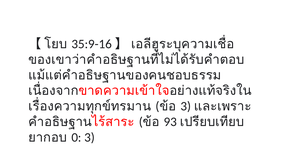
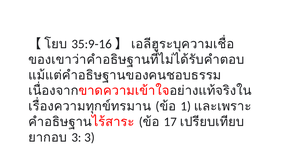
3: 3 -> 1 (186, 106)
93: 93 -> 17 (170, 122)
0: 0 -> 3 (76, 138)
